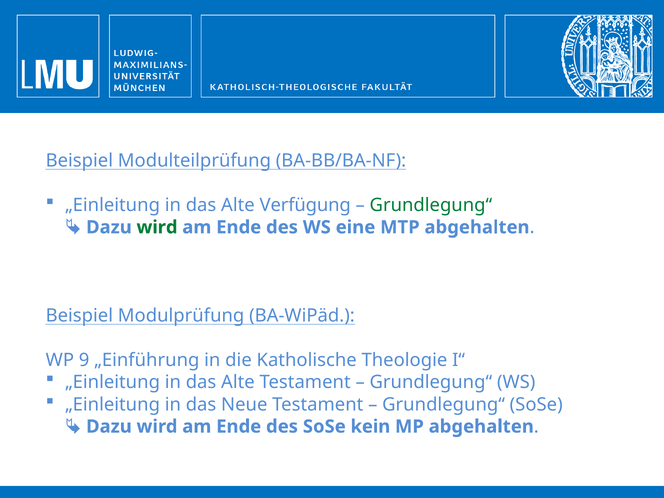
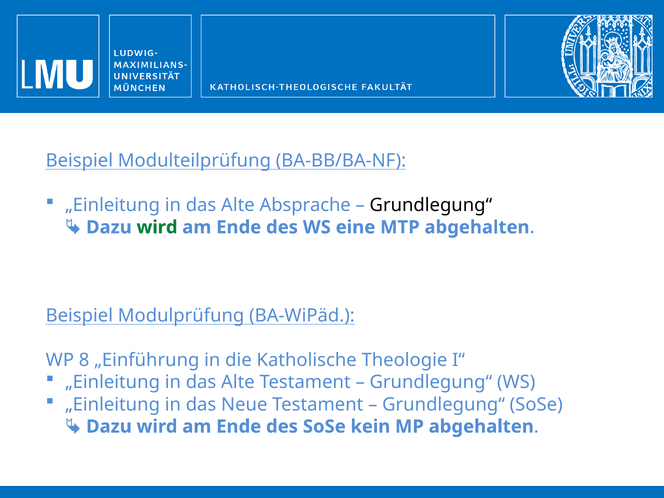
Verfügung: Verfügung -> Absprache (305, 205)
Grundlegung“ colour: green -> black (431, 205)
9: 9 -> 8 (84, 360)
